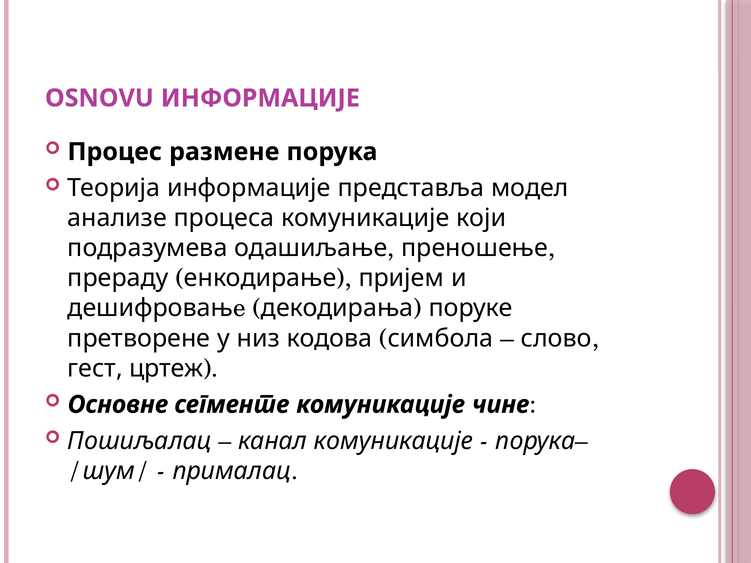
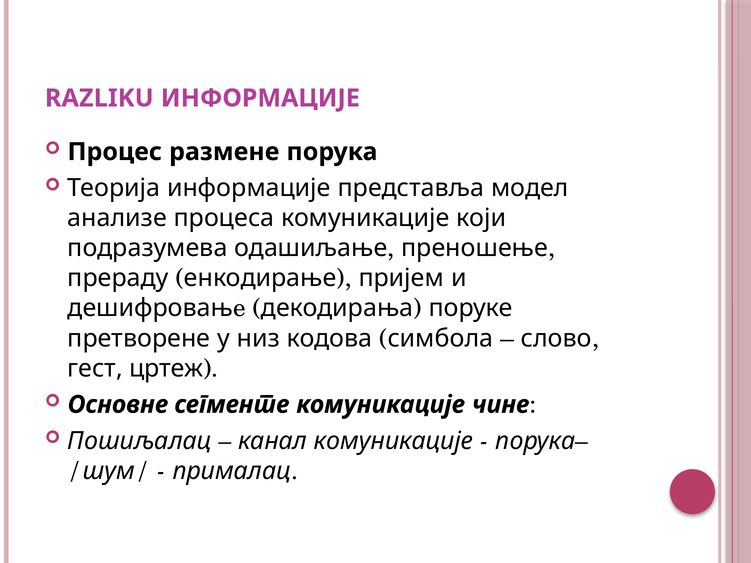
OSNOVU: OSNOVU -> RAZLIKU (99, 98)
